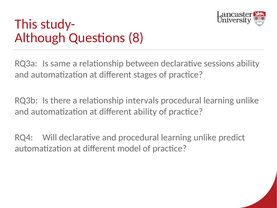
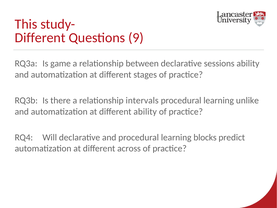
Although: Although -> Different (40, 38)
8: 8 -> 9 (136, 38)
same: same -> game (61, 63)
and procedural learning unlike: unlike -> blocks (205, 137)
model: model -> across (129, 148)
